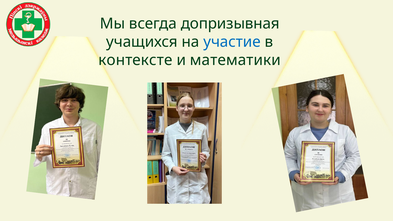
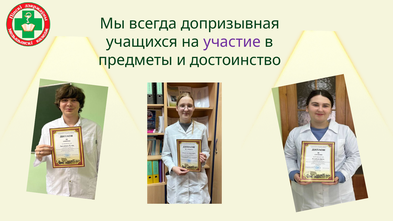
участие colour: blue -> purple (232, 42)
контексте: контексте -> предметы (136, 60)
математики: математики -> достоинство (236, 60)
